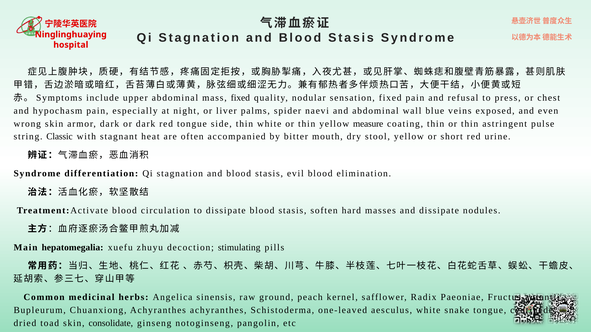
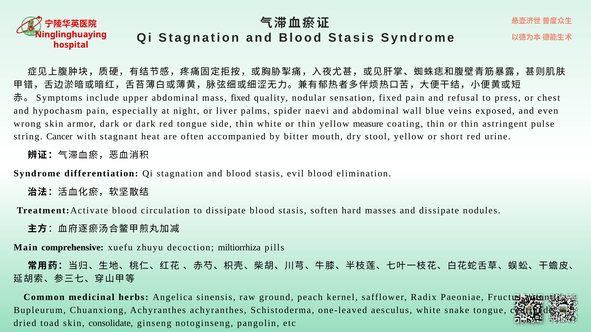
Classic: Classic -> Cancer (59, 137)
hepatomegalia: hepatomegalia -> comprehensive (73, 248)
stimulating: stimulating -> miltiorrhiza (239, 248)
